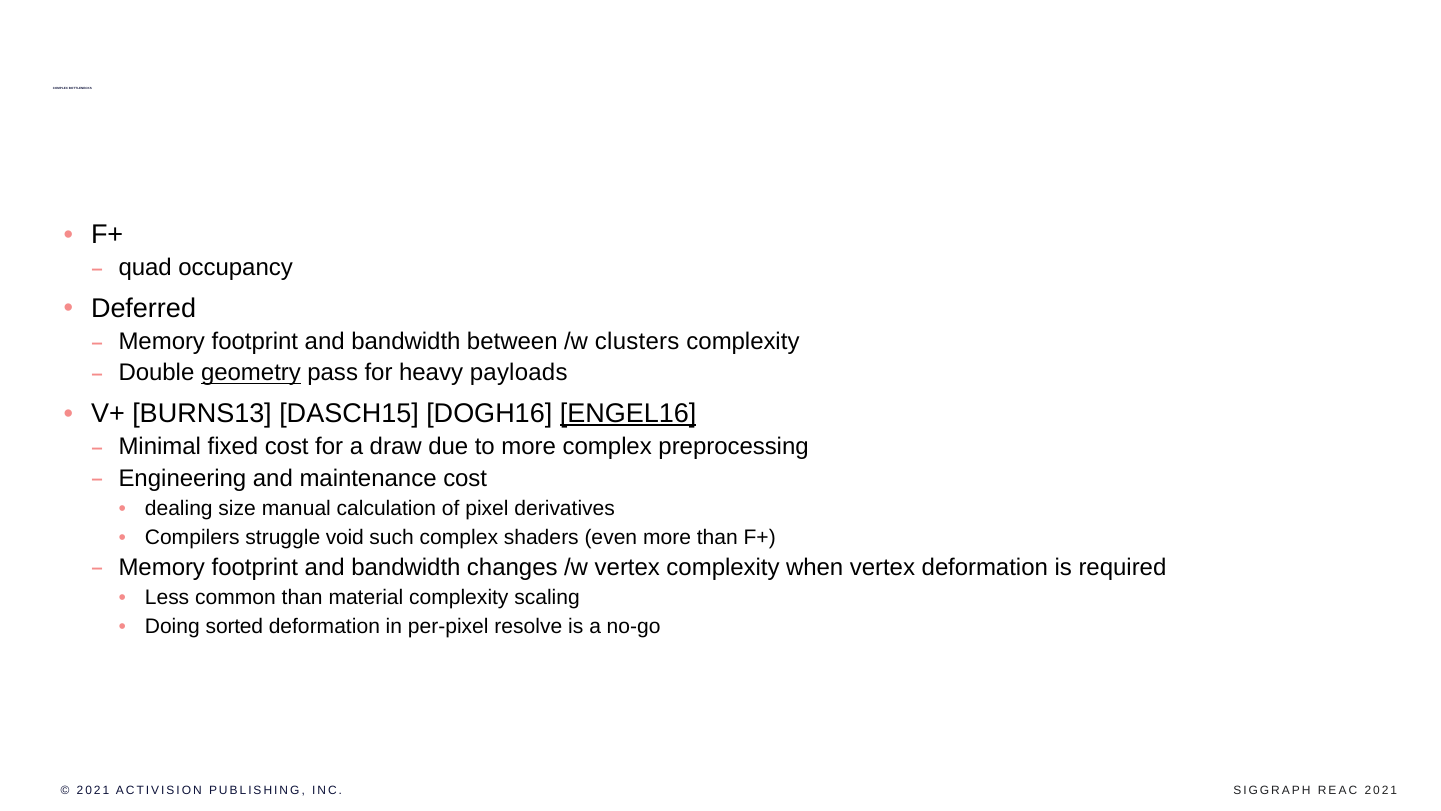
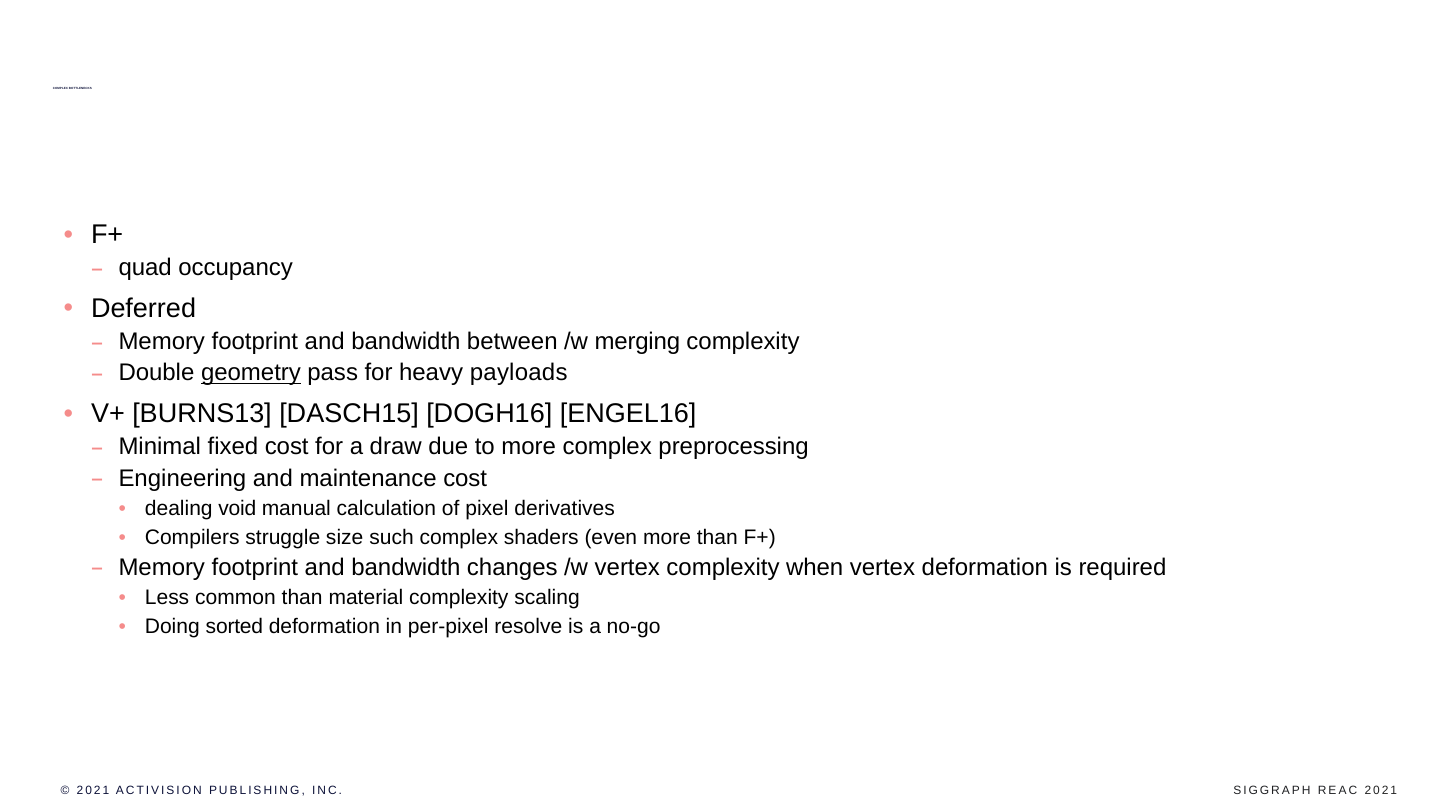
clusters: clusters -> merging (637, 341)
ENGEL16 underline: present -> none (628, 413)
size: size -> void (237, 508)
void: void -> size (345, 537)
